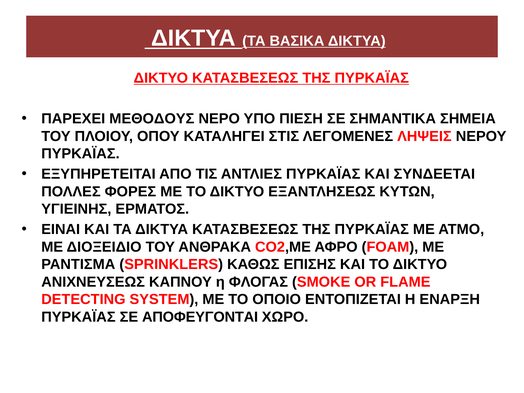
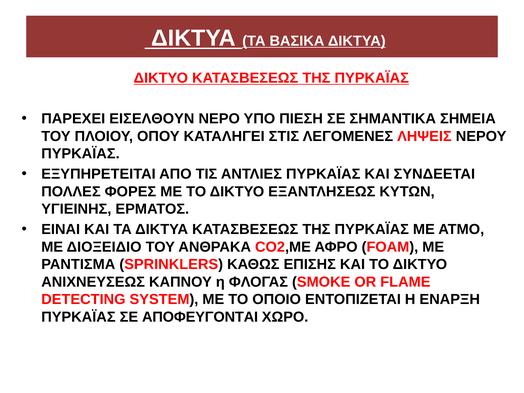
ΜΕΘΟΔΟΥΣ: ΜΕΘΟΔΟΥΣ -> ΕΙΣΕΛΘΟΥΝ (152, 119)
